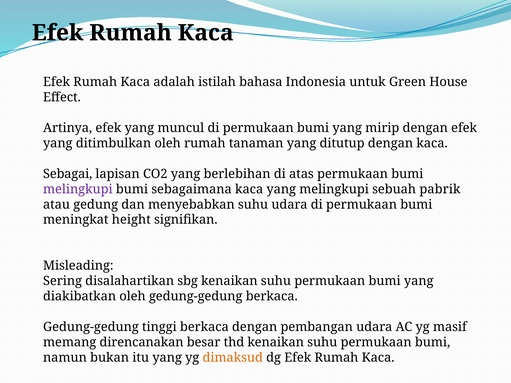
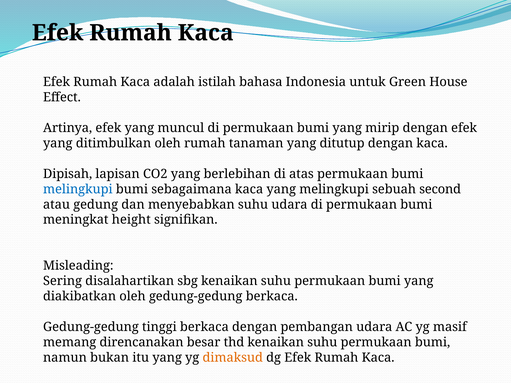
Sebagai: Sebagai -> Dipisah (68, 174)
melingkupi colour: purple -> blue (78, 189)
pabrik: pabrik -> second (440, 189)
